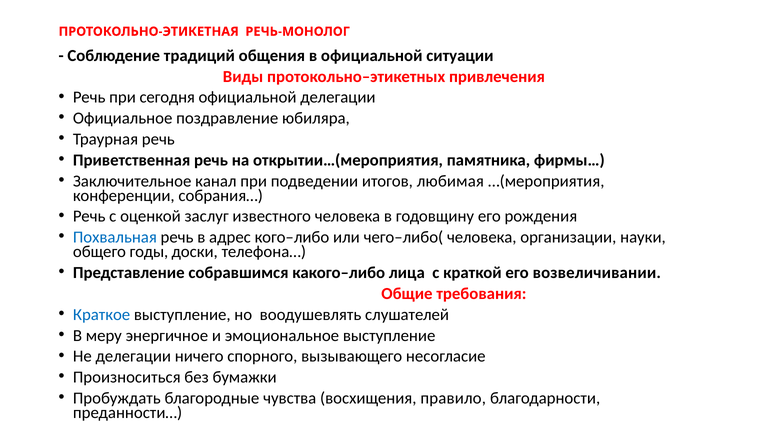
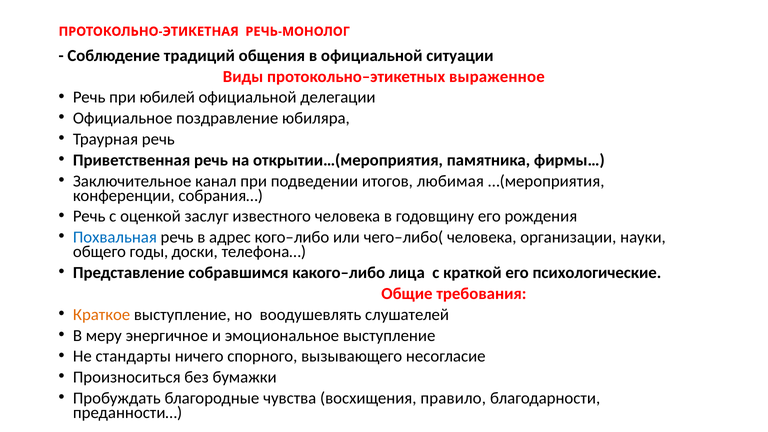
привлечения: привлечения -> выраженное (497, 76)
сегодня: сегодня -> юбилей (167, 97)
возвеличивании: возвеличивании -> психологические (597, 273)
Краткое colour: blue -> orange (102, 315)
Не делегации: делегации -> стандарты (133, 356)
